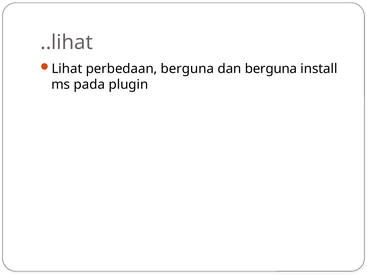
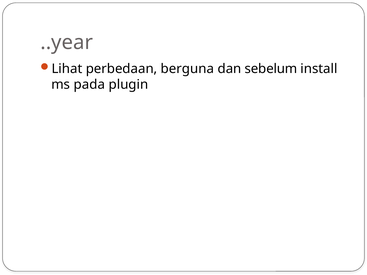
..lihat: ..lihat -> ..year (67, 42)
dan berguna: berguna -> sebelum (271, 69)
